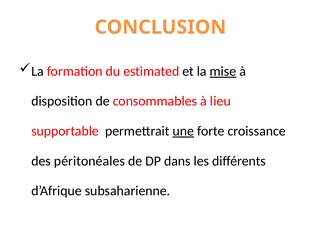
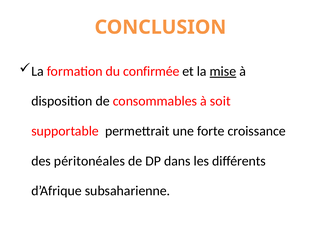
estimated: estimated -> confirmée (151, 71)
lieu: lieu -> soit (220, 101)
une underline: present -> none (183, 131)
